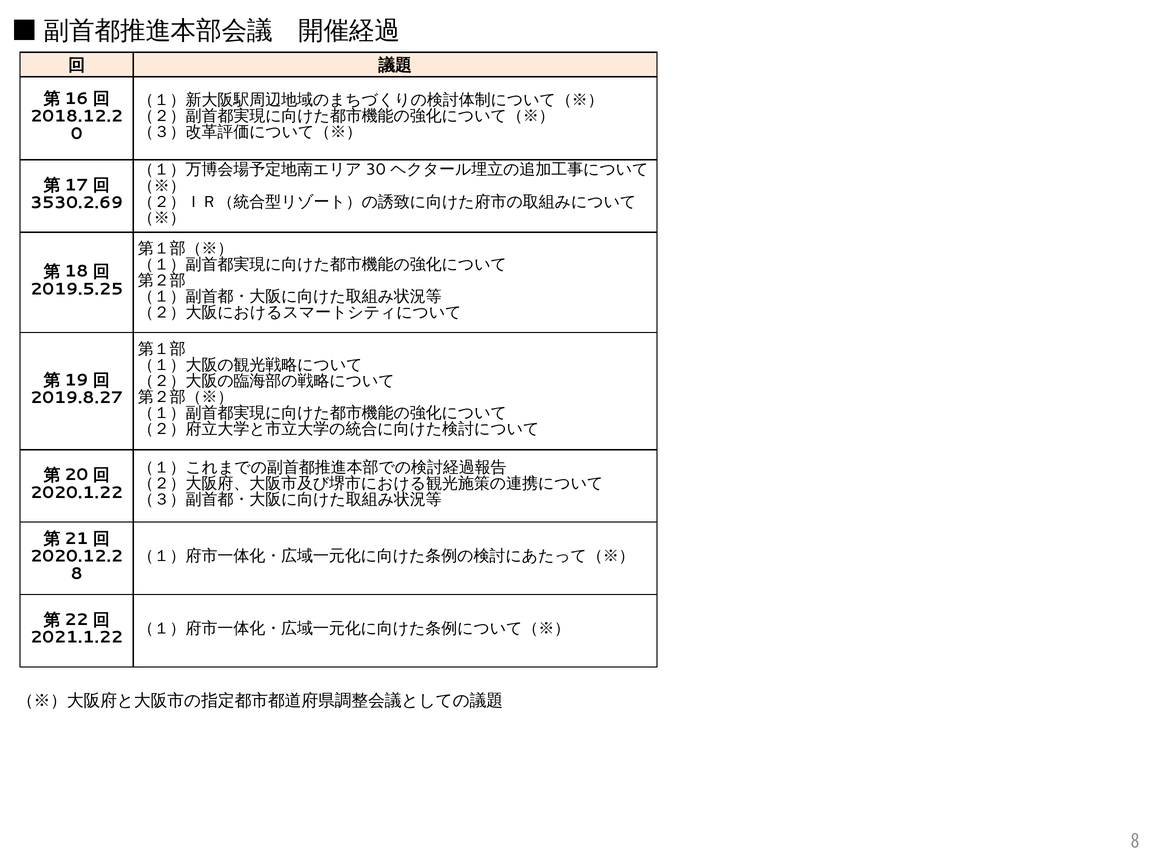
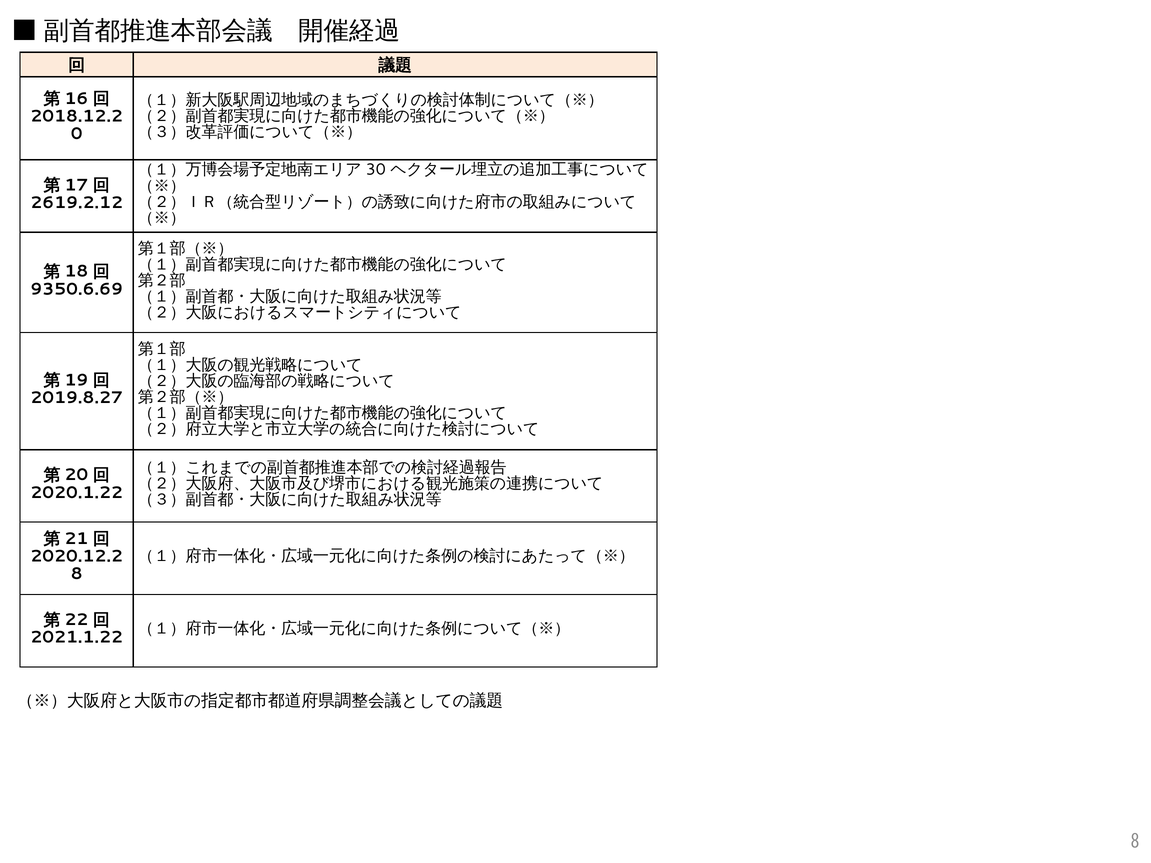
3530.2.69: 3530.2.69 -> 2619.2.12 (77, 203)
2019.5.25: 2019.5.25 -> 9350.6.69 (77, 289)
